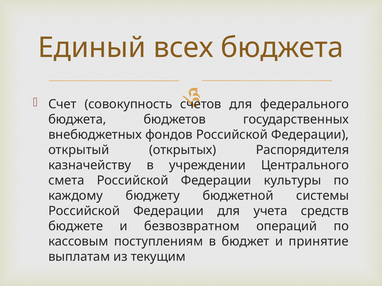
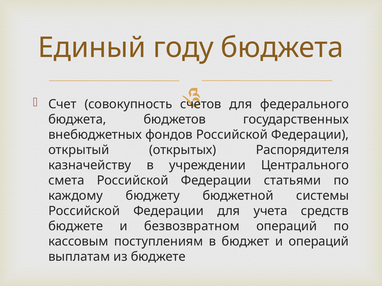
всех: всех -> году (183, 48)
культуры: культуры -> статьями (292, 181)
и принятие: принятие -> операций (319, 242)
из текущим: текущим -> бюджете (158, 257)
